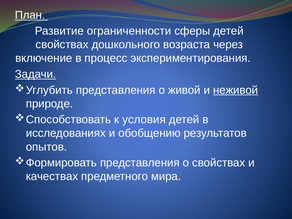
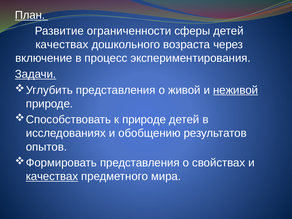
свойствах: свойствах -> качествах (62, 45)
к условия: условия -> природе (144, 120)
качествах underline: none -> present (52, 176)
